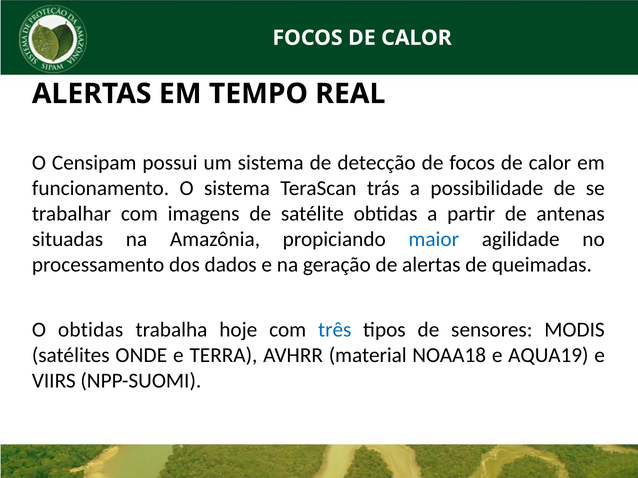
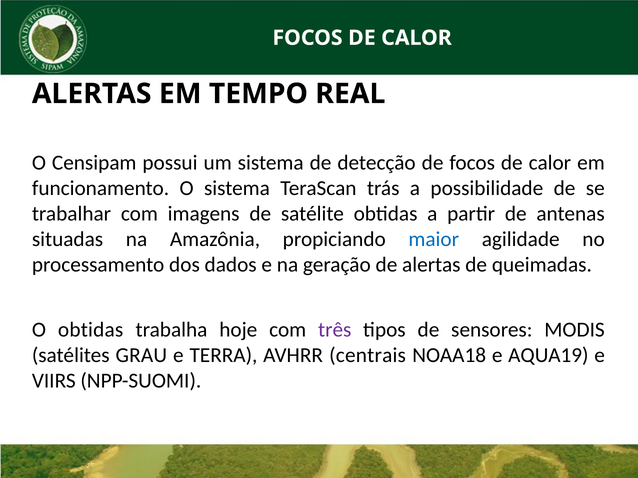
três colour: blue -> purple (335, 330)
ONDE: ONDE -> GRAU (141, 356)
material: material -> centrais (368, 356)
